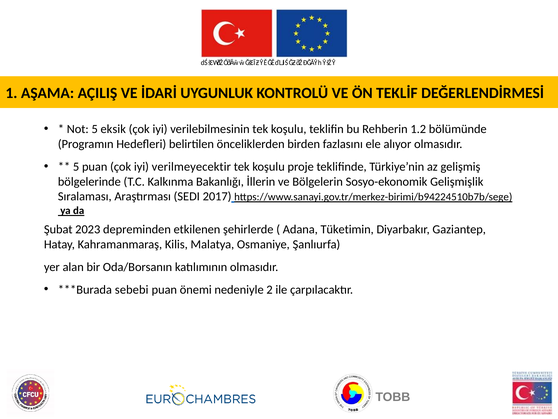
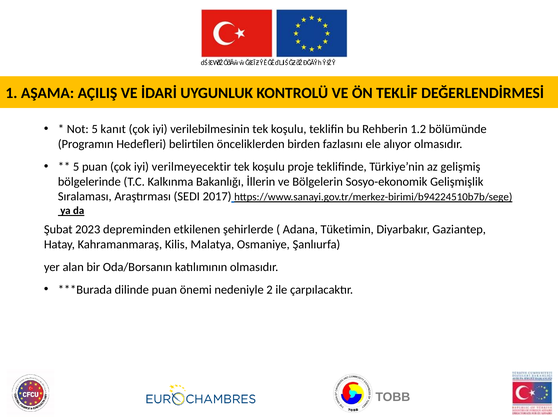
eksik: eksik -> kanıt (113, 129)
sebebi: sebebi -> dilinde (132, 289)
